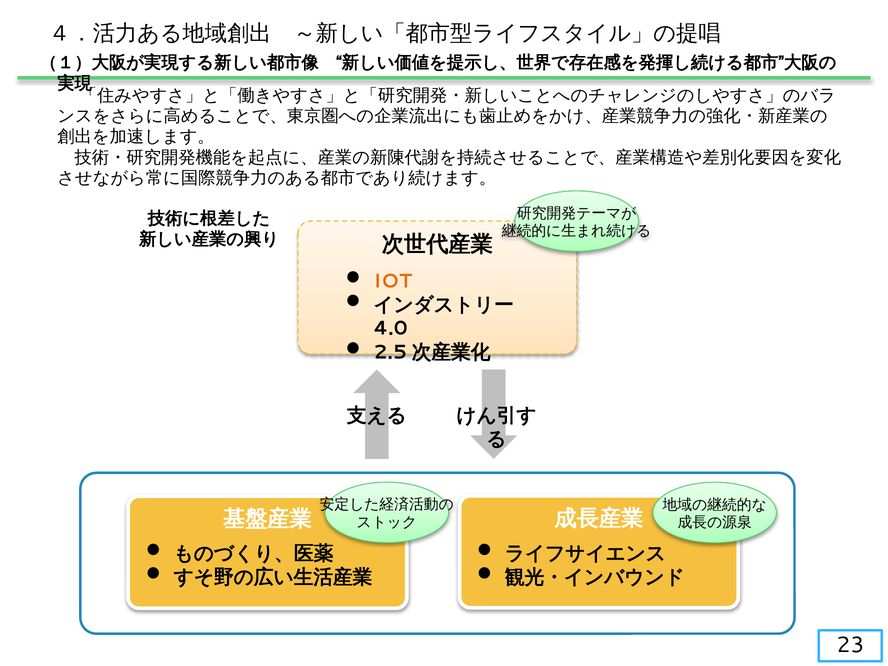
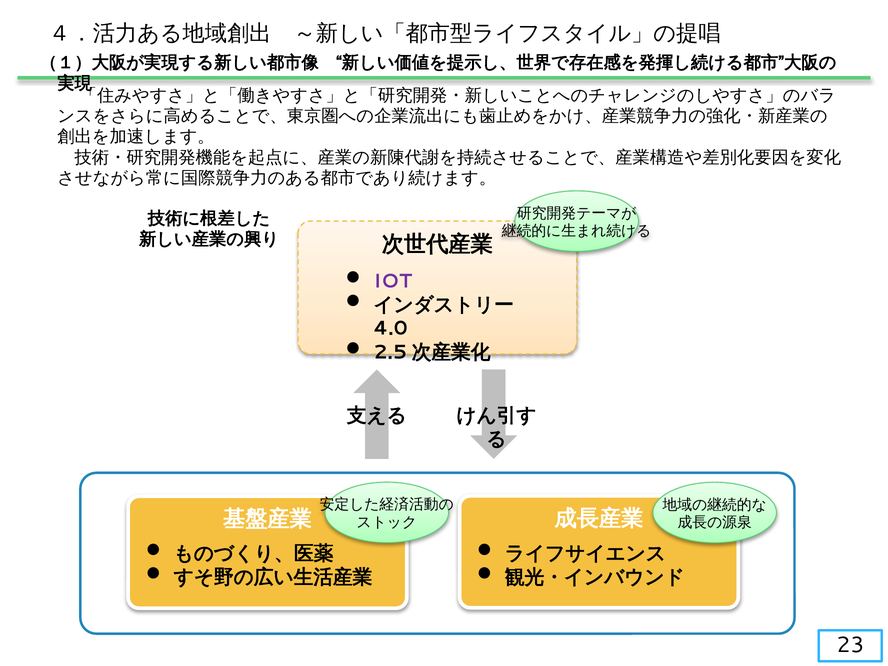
IOT colour: orange -> purple (393, 281)
